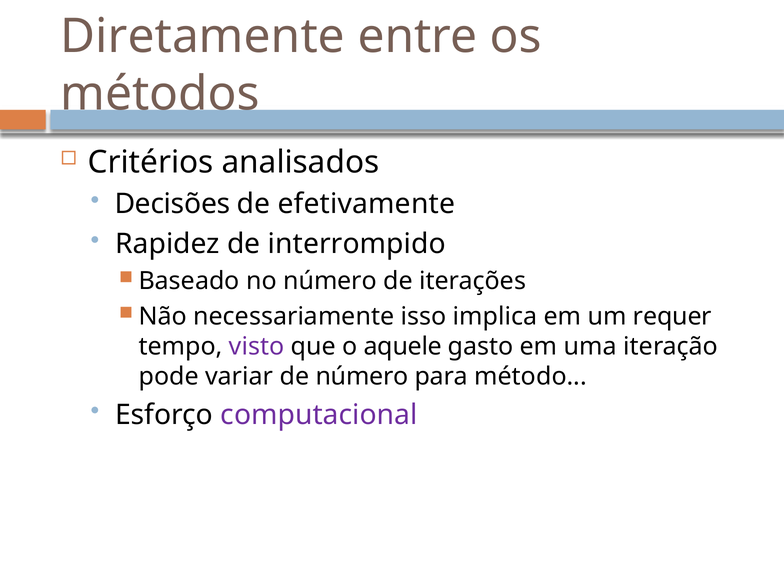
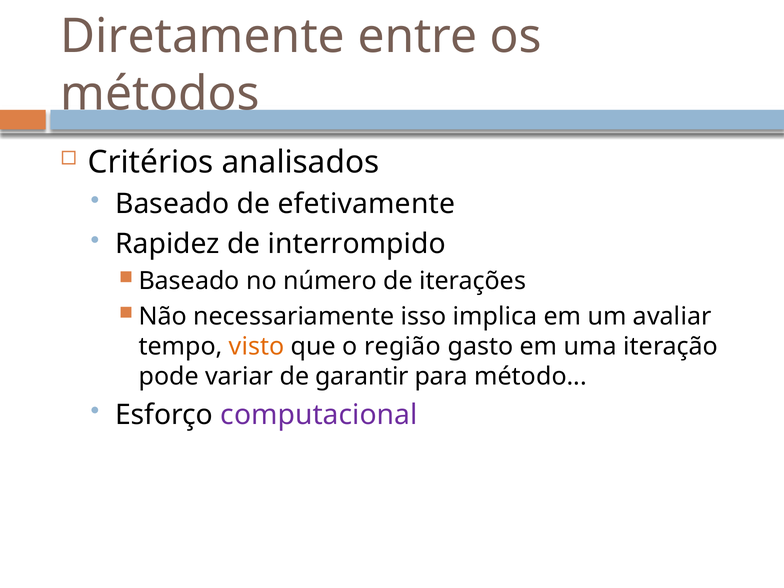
Decisões: Decisões -> Baseado (172, 204)
requer: requer -> avaliar (672, 317)
visto colour: purple -> orange (257, 347)
aquele: aquele -> região (403, 347)
de número: número -> garantir (362, 377)
